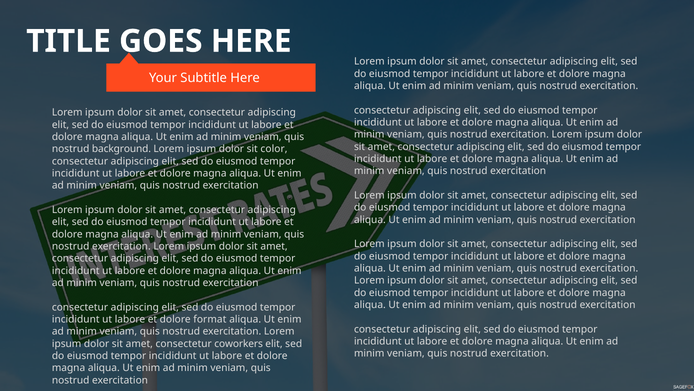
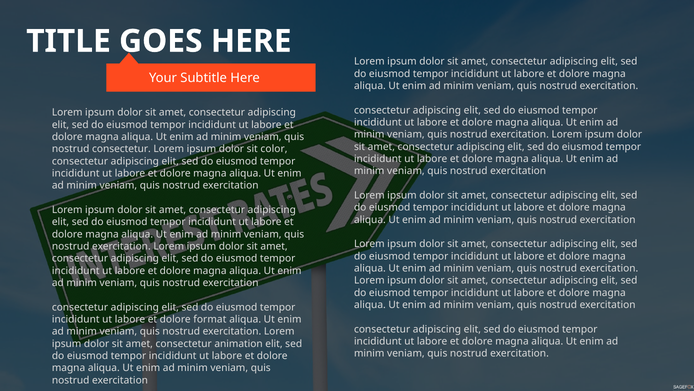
nostrud background: background -> consectetur (121, 149)
coworkers: coworkers -> animation (239, 343)
